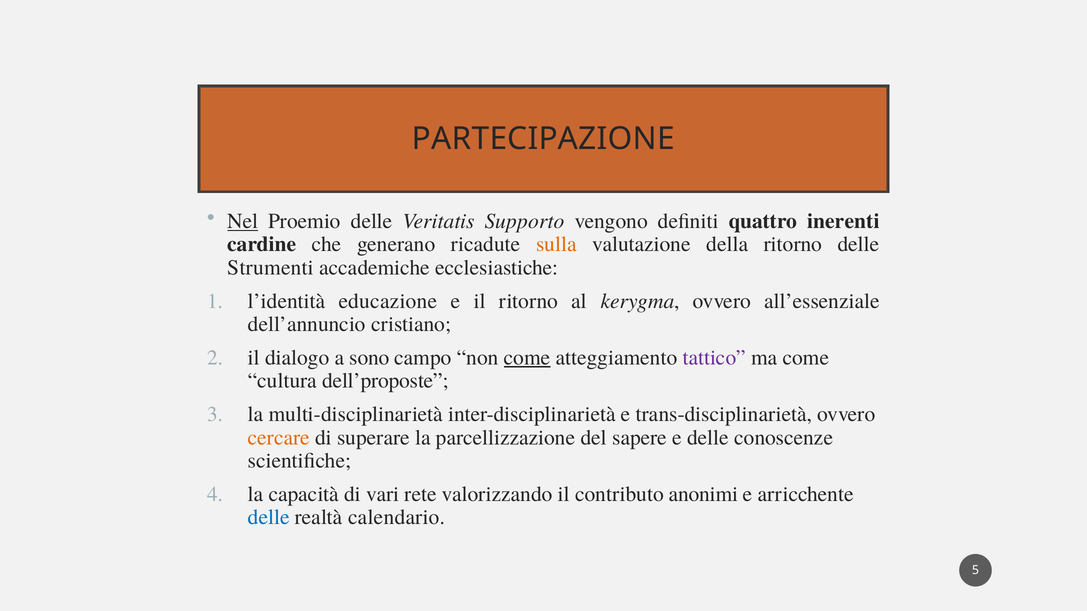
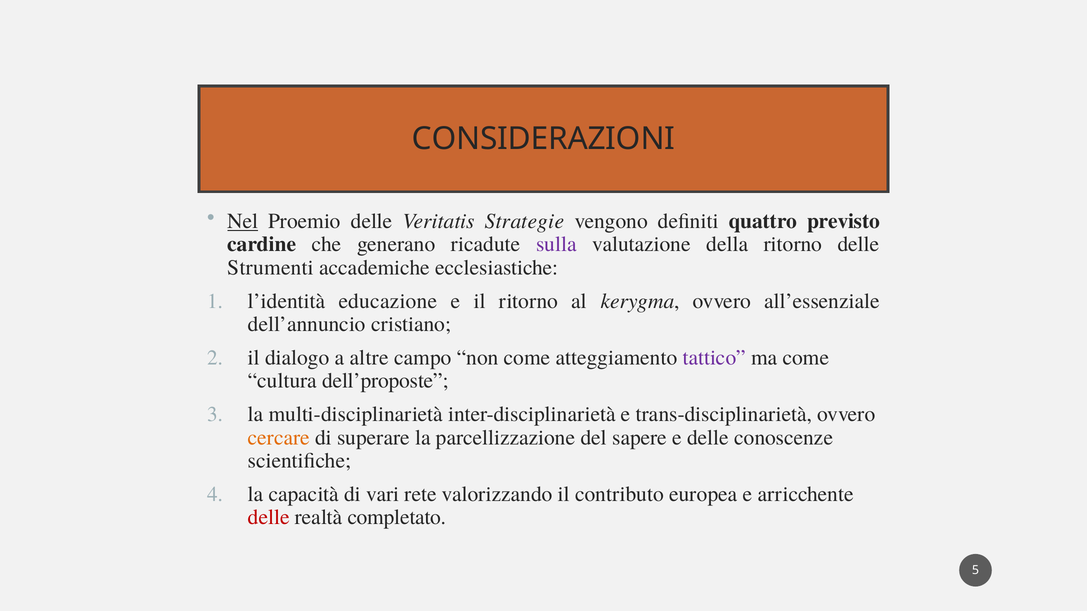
PARTECIPAZIONE: PARTECIPAZIONE -> CONSIDERAZIONI (543, 139)
Supporto: Supporto -> Strategie (524, 221)
inerenti: inerenti -> previsto (843, 221)
sulla colour: orange -> purple (556, 245)
sono: sono -> altre (369, 358)
come underline: present -> none (527, 358)
anonimi: anonimi -> europea (703, 494)
delle colour: blue -> red (269, 518)
calendario: calendario -> completato (397, 518)
